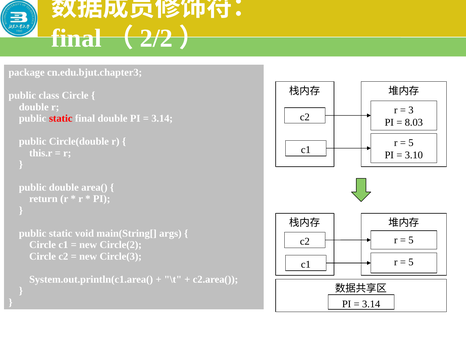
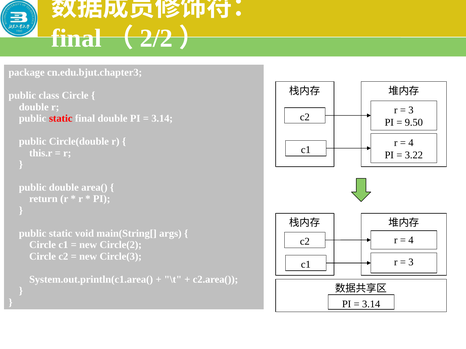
8.03: 8.03 -> 9.50 (414, 123)
5: 5 -> 4 (411, 143)
3.10: 3.10 -> 3.22 (414, 155)
5: 5 -> 4 (411, 240)
5: 5 -> 3 (411, 262)
